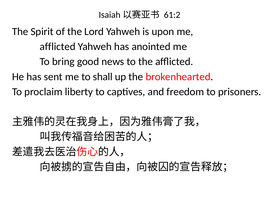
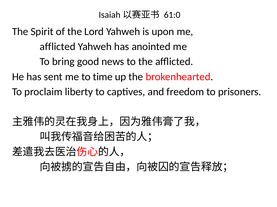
61:2: 61:2 -> 61:0 (172, 15)
shall: shall -> time (103, 77)
